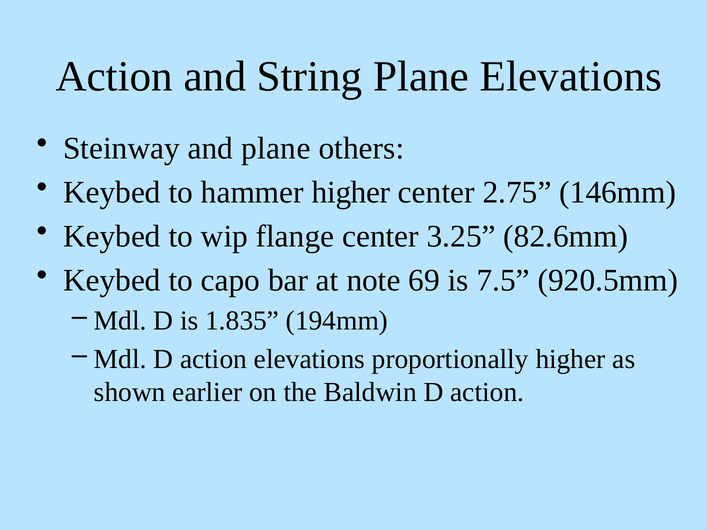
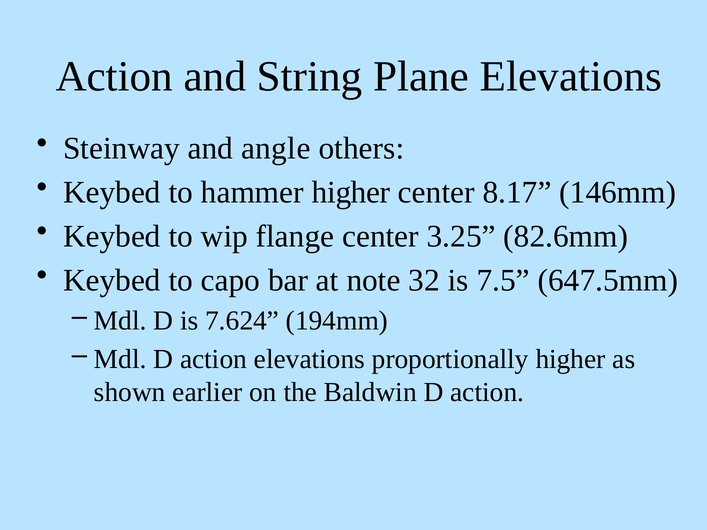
and plane: plane -> angle (276, 148)
2.75: 2.75 -> 8.17 (517, 192)
69: 69 -> 32 (424, 280)
920.5mm: 920.5mm -> 647.5mm (608, 280)
1.835: 1.835 -> 7.624 (242, 321)
